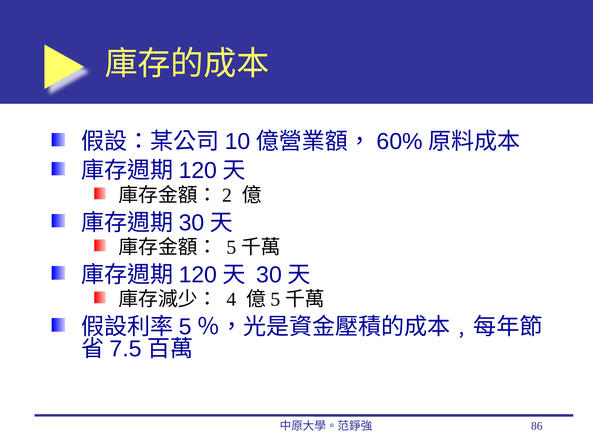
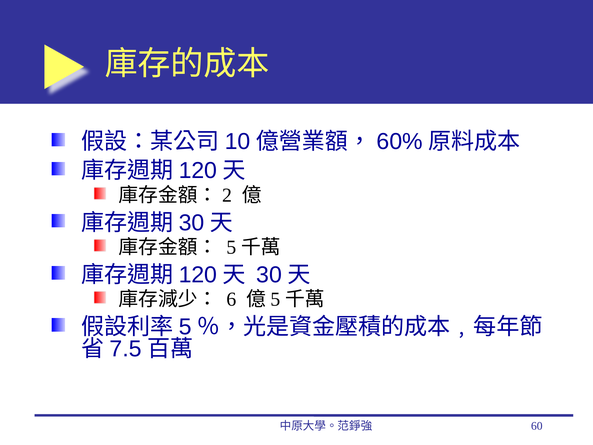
4: 4 -> 6 (231, 299)
86: 86 -> 60 (537, 426)
